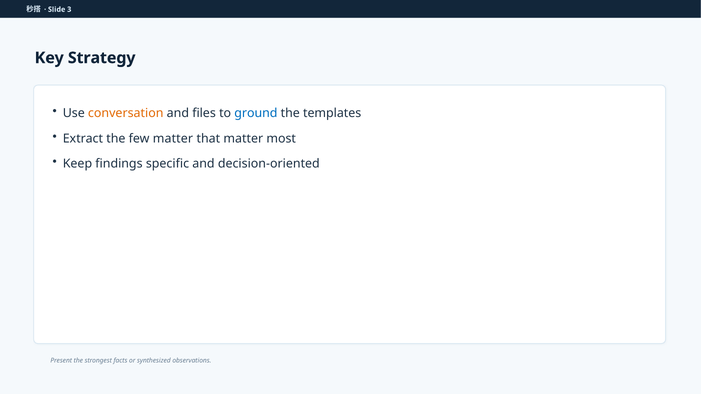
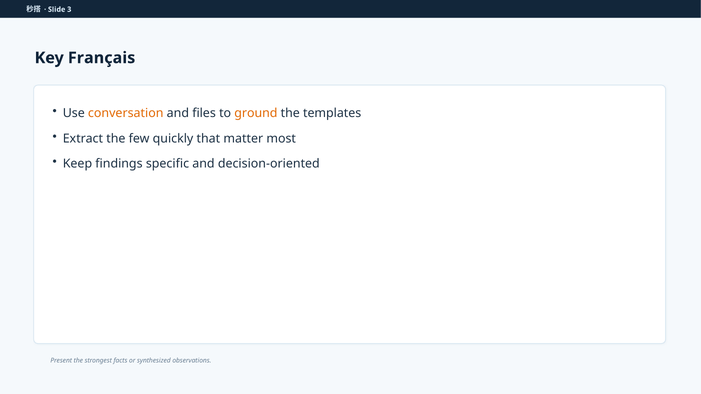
Strategy: Strategy -> Français (102, 58)
ground colour: blue -> orange (256, 113)
few matter: matter -> quickly (173, 139)
